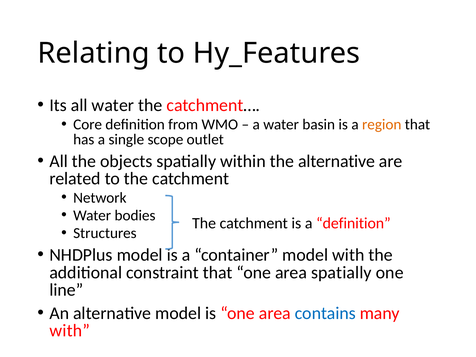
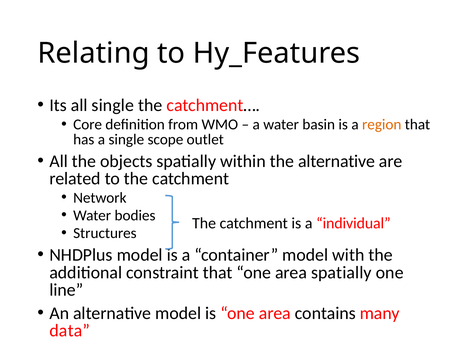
all water: water -> single (113, 105)
a definition: definition -> individual (353, 223)
contains colour: blue -> black (325, 313)
with: with -> data (70, 331)
